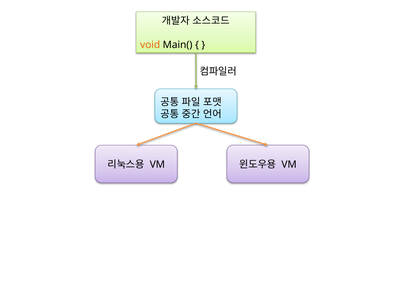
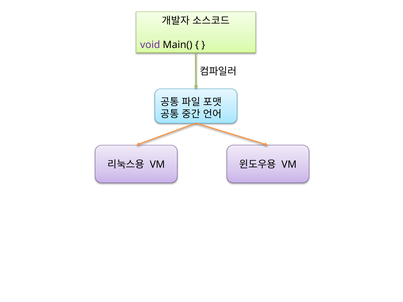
void colour: orange -> purple (150, 45)
